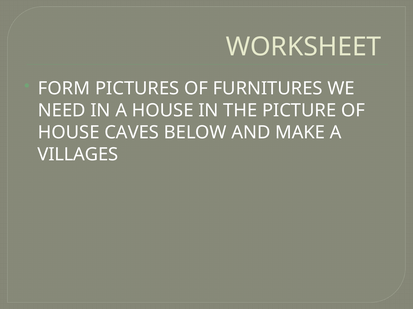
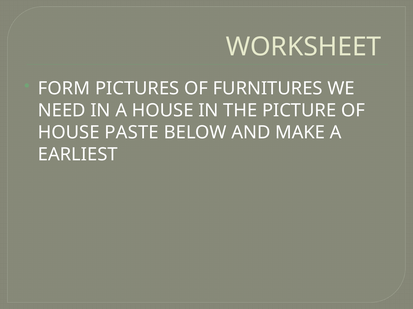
CAVES: CAVES -> PASTE (132, 133)
VILLAGES: VILLAGES -> EARLIEST (78, 155)
